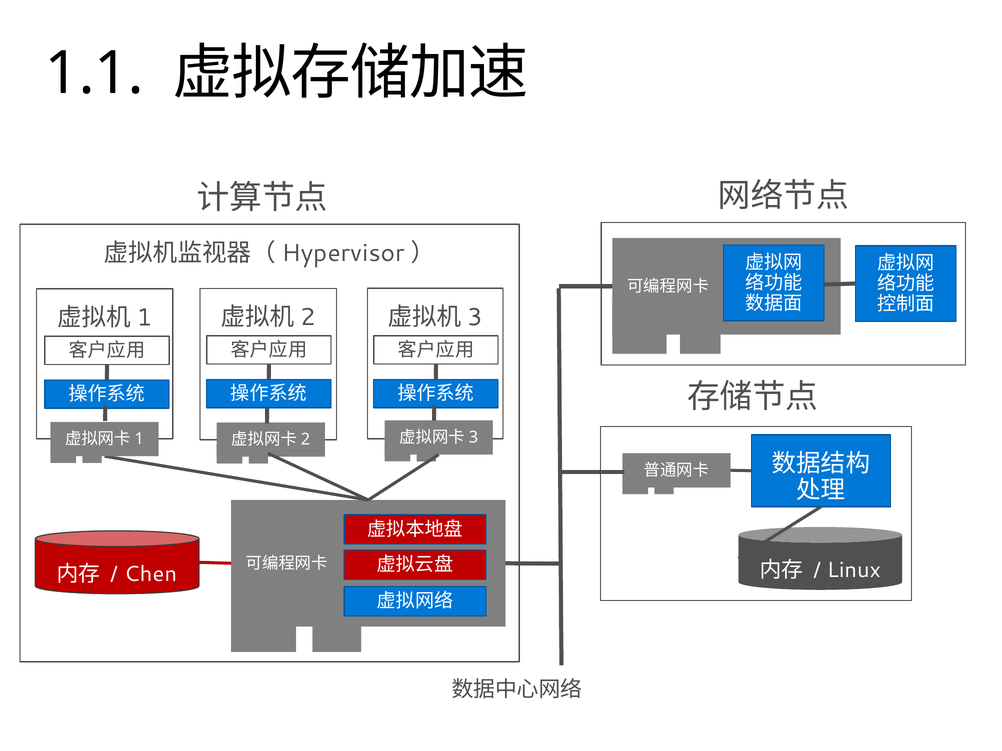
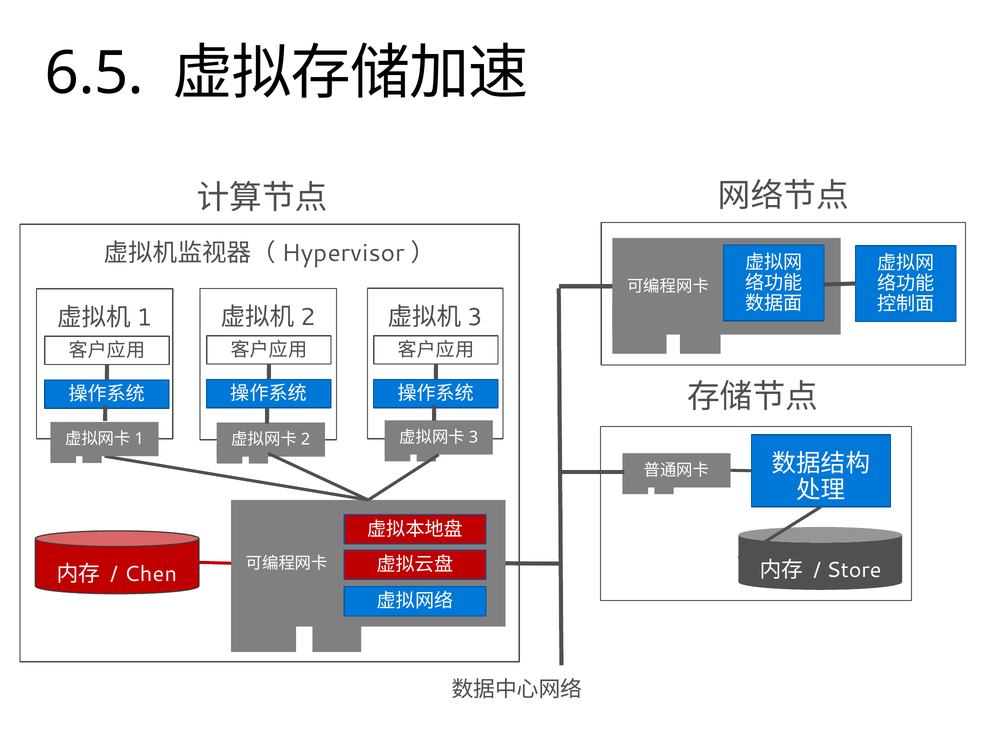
1.1: 1.1 -> 6.5 (94, 74)
Linux: Linux -> Store (854, 570)
